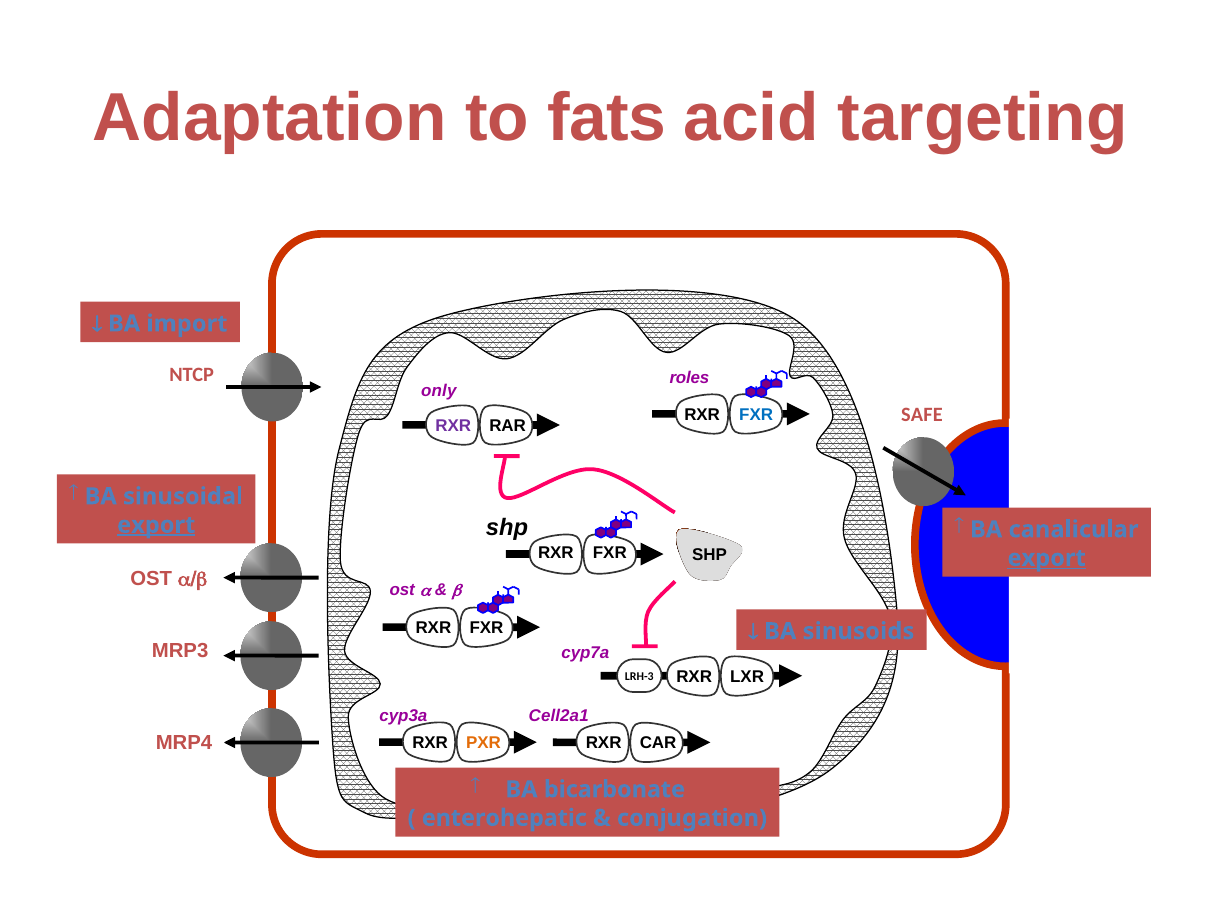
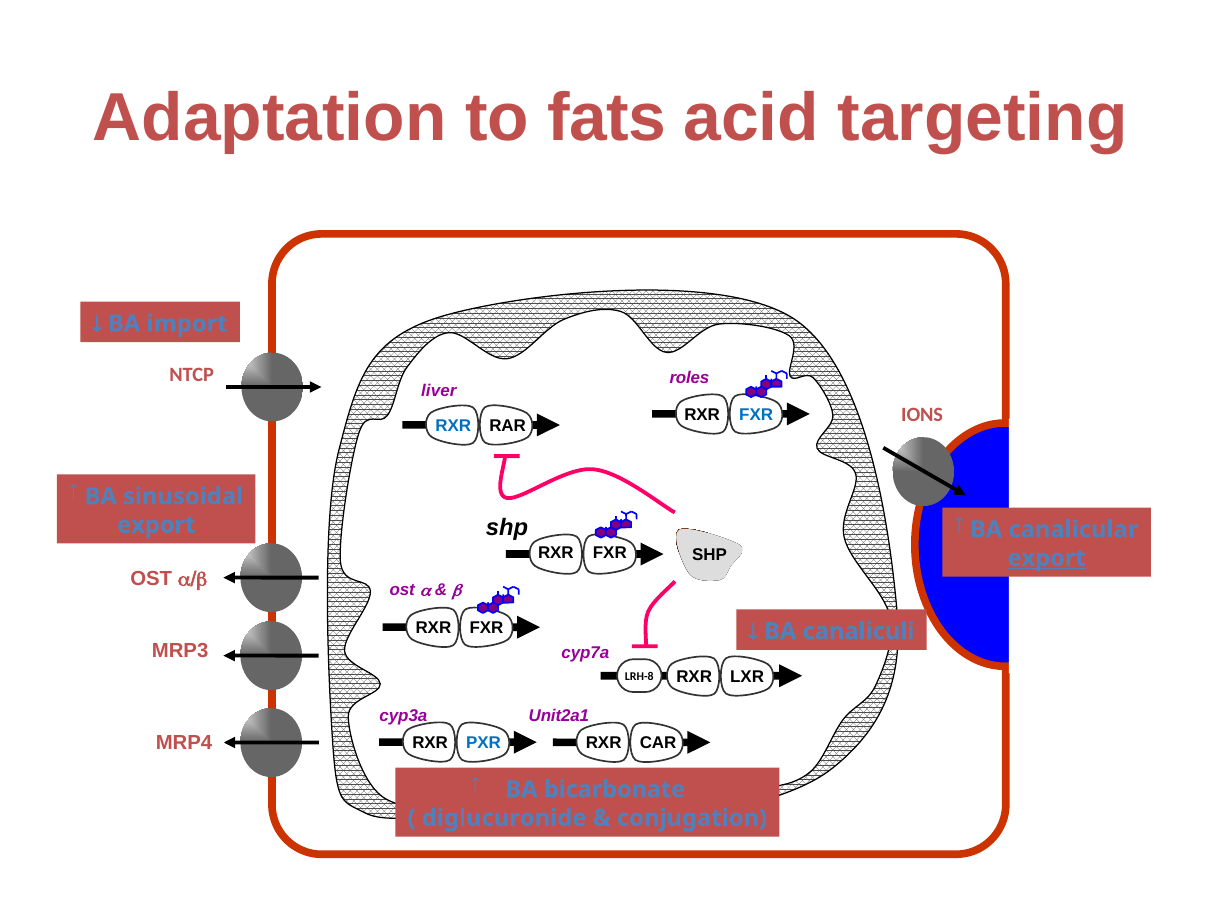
only: only -> liver (439, 390)
SAFE: SAFE -> IONS (922, 414)
RXR colour: purple -> blue (453, 426)
export underline: present -> none (156, 525)
sinusoids: sinusoids -> canaliculi (859, 631)
LRH-3: LRH-3 -> LRH-8 (639, 676)
Cell2a1: Cell2a1 -> Unit2a1 (559, 715)
PXR colour: orange -> blue (483, 743)
enterohepatic: enterohepatic -> diglucuronide (504, 818)
